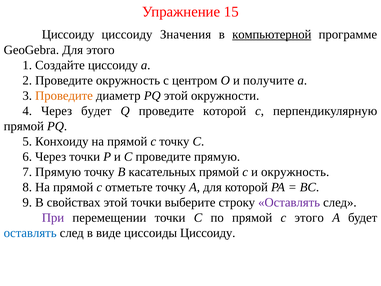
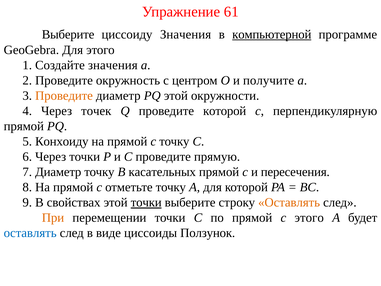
15: 15 -> 61 (231, 12)
Циссоиду: Циссоиду -> Выберите (68, 34)
Создайте циссоиду: циссоиду -> значения (113, 65)
Через будет: будет -> точек (96, 111)
7 Прямую: Прямую -> Диаметр (58, 172)
и окружность: окружность -> пересечения (295, 172)
точки underline: none -> present (146, 202)
Оставлять colour: purple -> orange (289, 202)
При colour: purple -> orange (53, 218)
циссоиды Циссоиду: Циссоиду -> Ползунок (208, 233)
